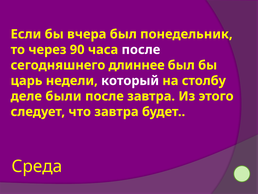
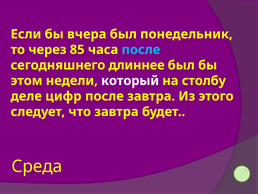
90: 90 -> 85 (77, 50)
после colour: white -> light blue (141, 50)
царь: царь -> этом (27, 81)
были: были -> цифр (63, 96)
